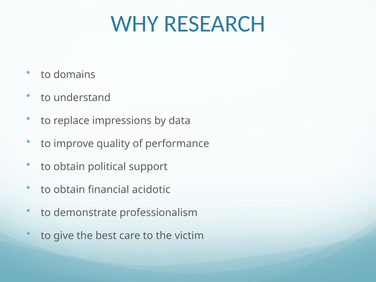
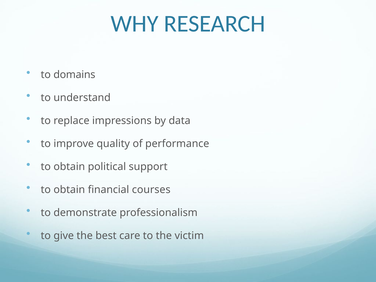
acidotic: acidotic -> courses (151, 190)
